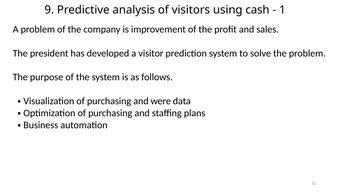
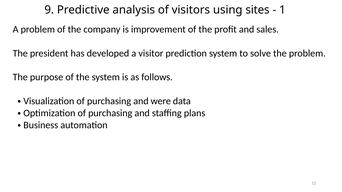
cash: cash -> sites (257, 10)
